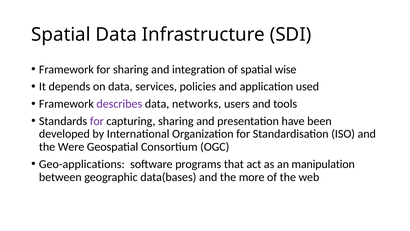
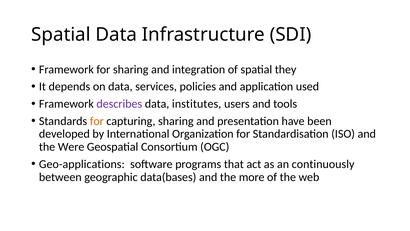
wise: wise -> they (286, 69)
networks: networks -> institutes (197, 104)
for colour: purple -> orange (97, 121)
manipulation: manipulation -> continuously (323, 164)
